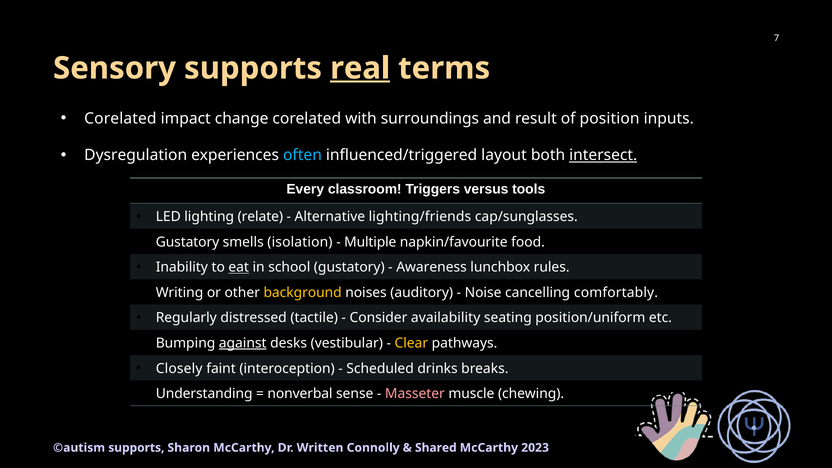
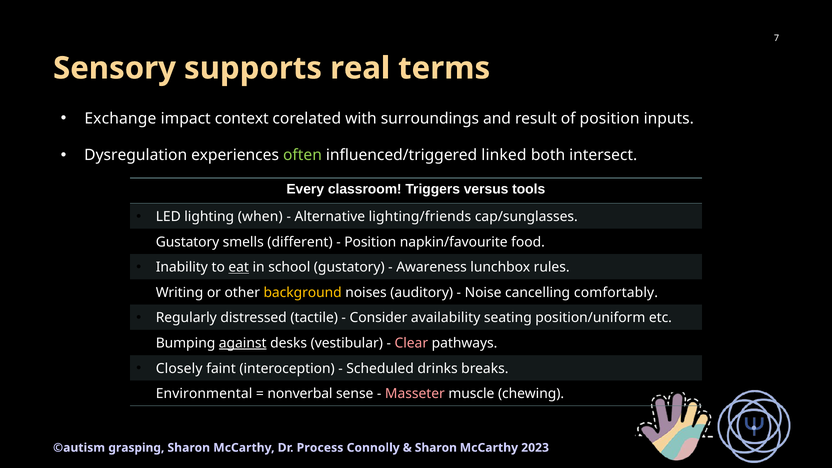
real underline: present -> none (360, 68)
Corelated: Corelated -> Exchange (120, 119)
change: change -> context (242, 119)
often colour: light blue -> light green (302, 155)
layout: layout -> linked (504, 155)
intersect underline: present -> none (603, 155)
relate: relate -> when (260, 217)
isolation: isolation -> different (300, 242)
Multiple: Multiple -> Position (370, 242)
Clear colour: yellow -> pink (411, 343)
Understanding: Understanding -> Environmental (204, 394)
©autism supports: supports -> grasping (136, 448)
Written: Written -> Process (320, 448)
Shared: Shared -> Sharon (436, 448)
